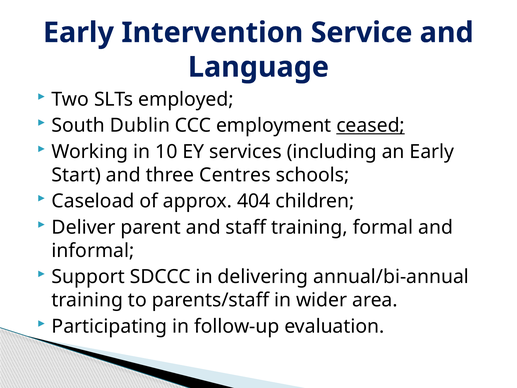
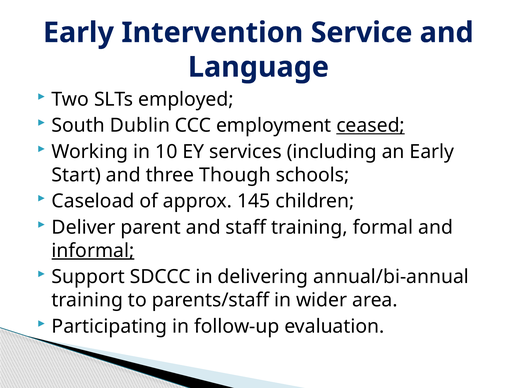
Centres: Centres -> Though (235, 175)
404: 404 -> 145 (254, 201)
informal underline: none -> present (93, 250)
